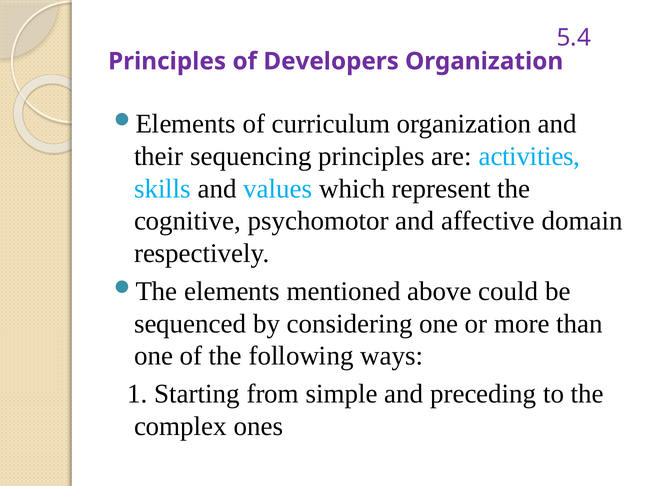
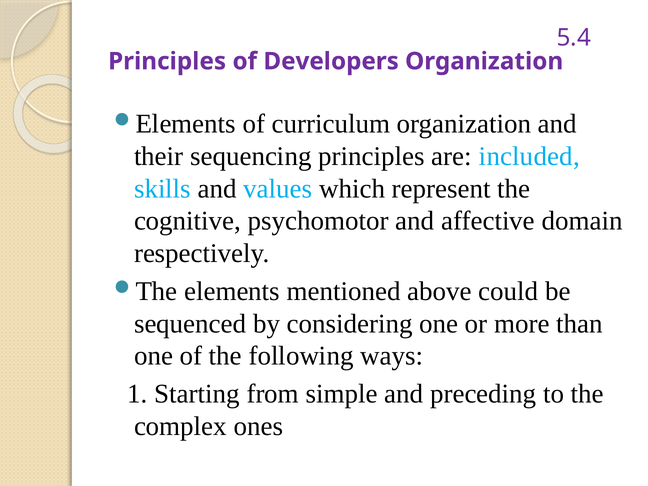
activities: activities -> included (529, 156)
